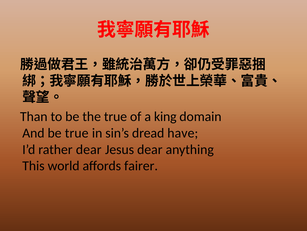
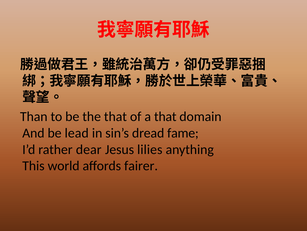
the true: true -> that (115, 116)
a king: king -> that (165, 116)
be true: true -> lead (77, 133)
have: have -> fame (183, 133)
Jesus dear: dear -> lilies (150, 149)
